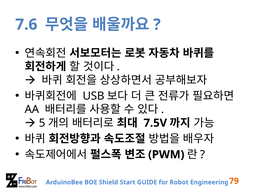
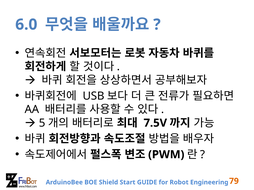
7.6: 7.6 -> 6.0 (26, 25)
